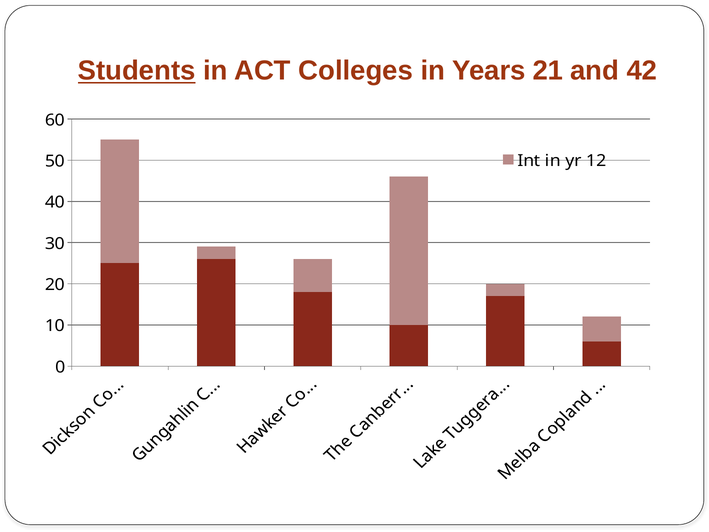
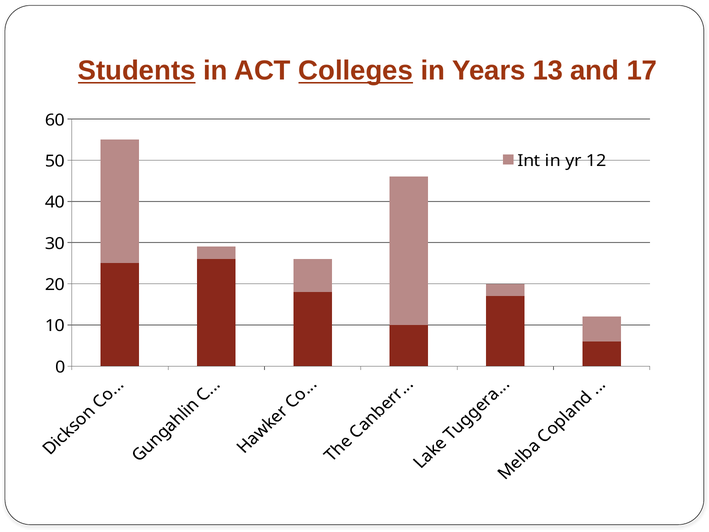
Colleges underline: none -> present (356, 71)
21: 21 -> 13 (548, 71)
42: 42 -> 17 (642, 71)
